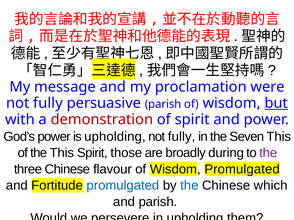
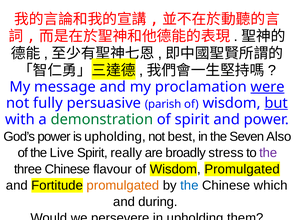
were underline: none -> present (268, 87)
demonstration colour: red -> green (102, 120)
fully: fully -> best (182, 137)
Seven This: This -> Also (279, 137)
the This: This -> Live (62, 153)
those: those -> really (126, 153)
during: during -> stress (226, 153)
promulgated colour: blue -> orange (123, 186)
and parish: parish -> during (158, 202)
